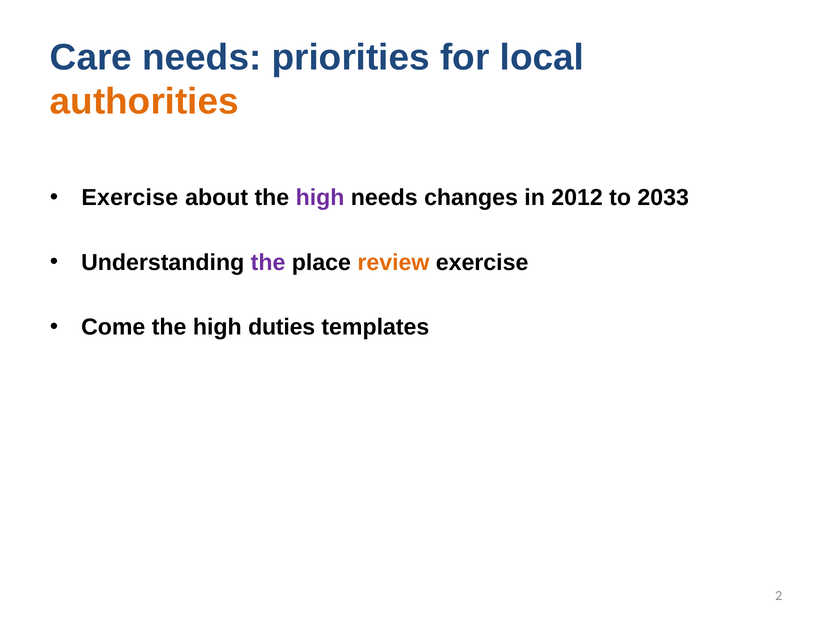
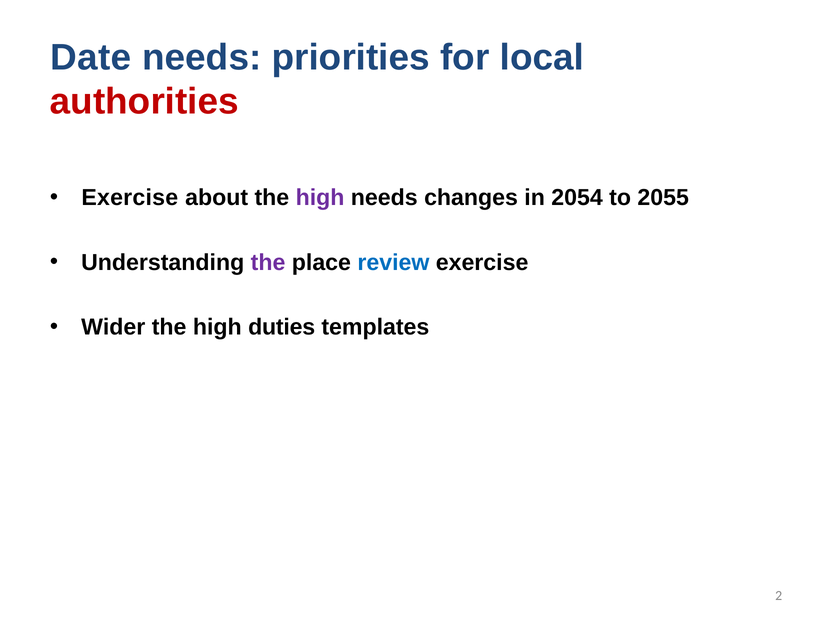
Care: Care -> Date (91, 57)
authorities colour: orange -> red (144, 102)
2012: 2012 -> 2054 (577, 198)
2033: 2033 -> 2055 (663, 198)
review colour: orange -> blue (393, 262)
Come: Come -> Wider (113, 327)
